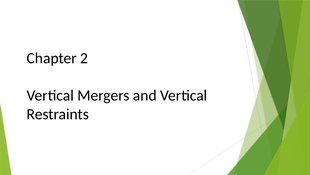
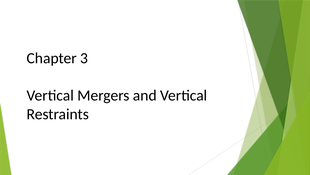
2: 2 -> 3 (84, 58)
